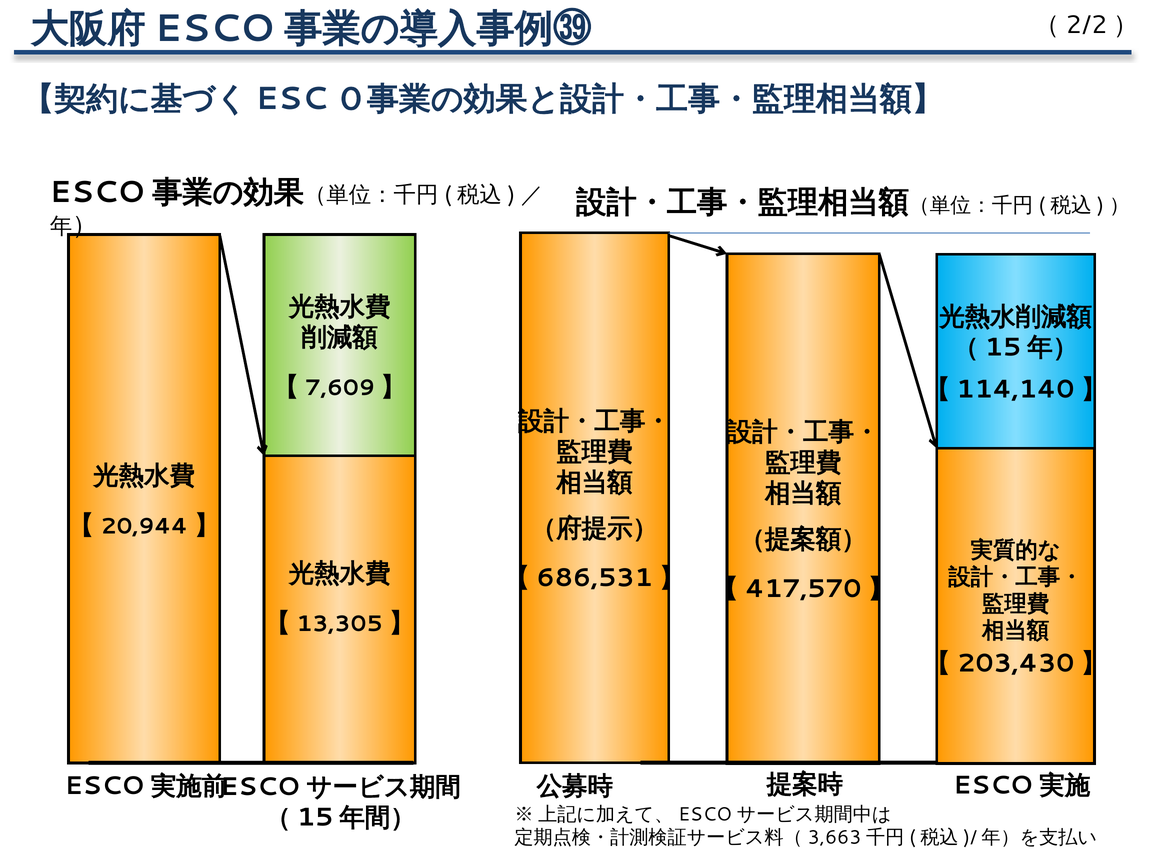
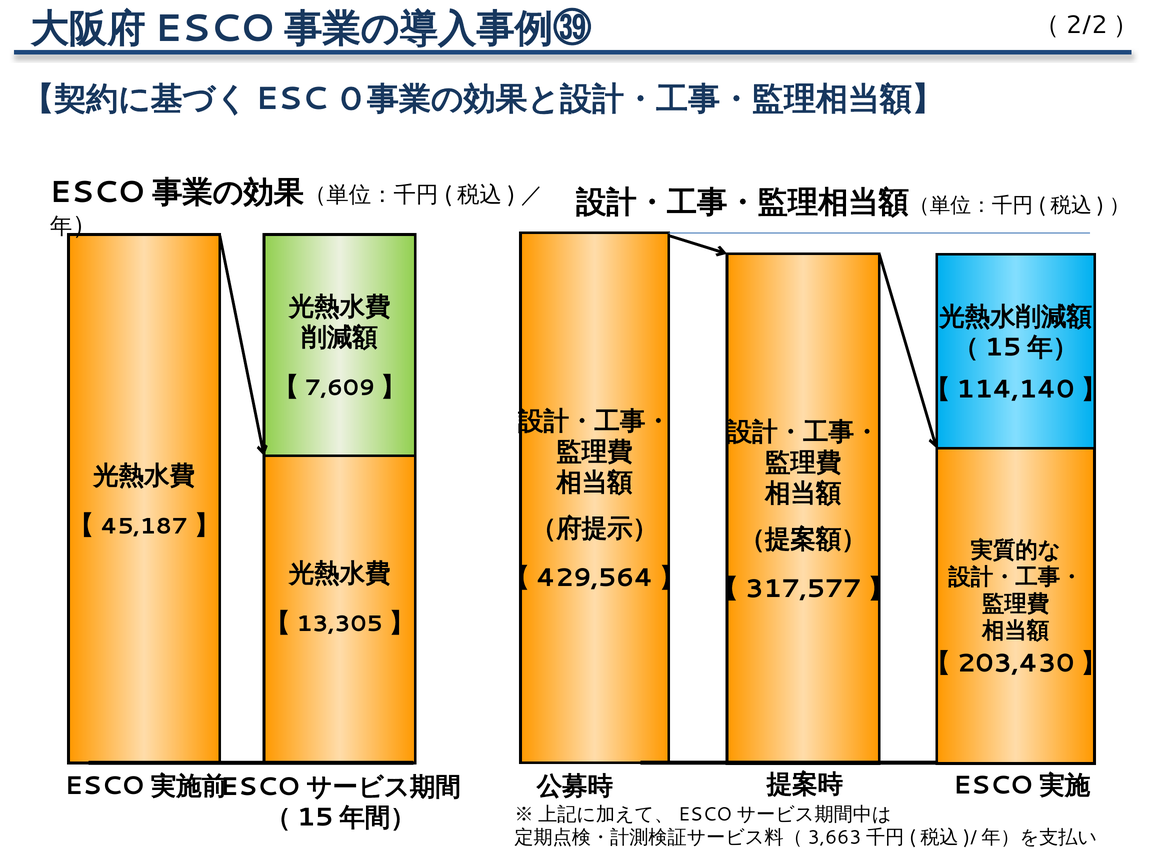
20,944: 20,944 -> 45,187 (144, 526)
686,531: 686,531 -> 429,564 (595, 578)
417,570: 417,570 -> 317,577 (803, 589)
